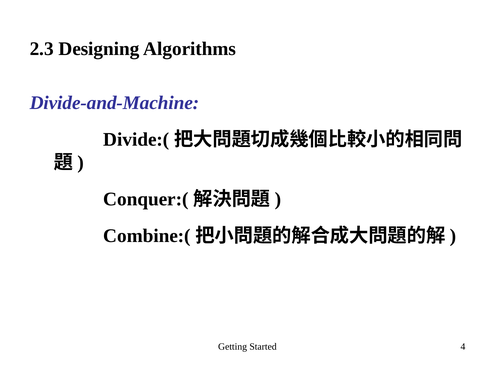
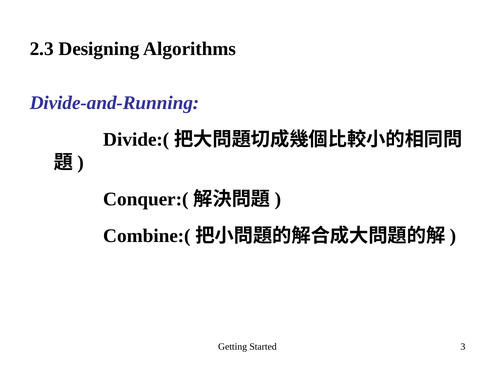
Divide-and-Machine: Divide-and-Machine -> Divide-and-Running (115, 103)
4: 4 -> 3 (463, 347)
